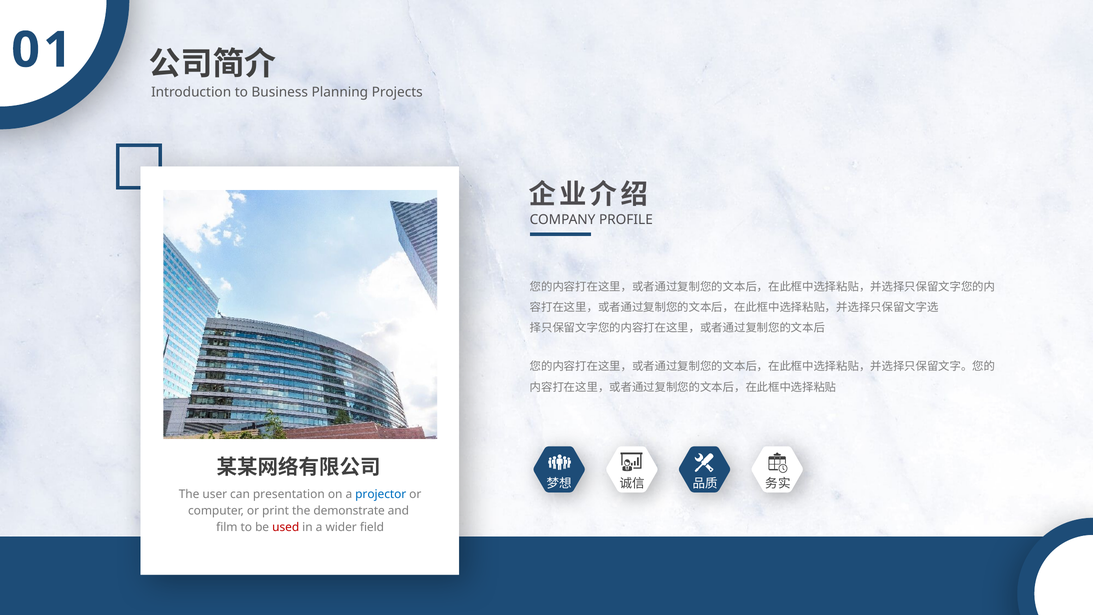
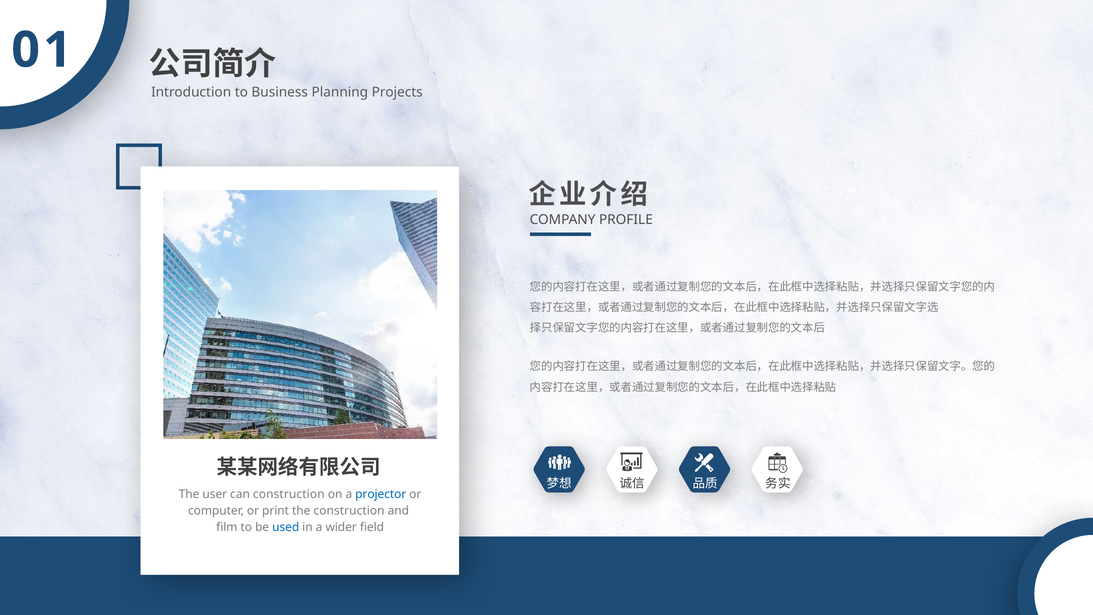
can presentation: presentation -> construction (289, 494)
the demonstrate: demonstrate -> construction (349, 511)
used colour: red -> blue (286, 527)
